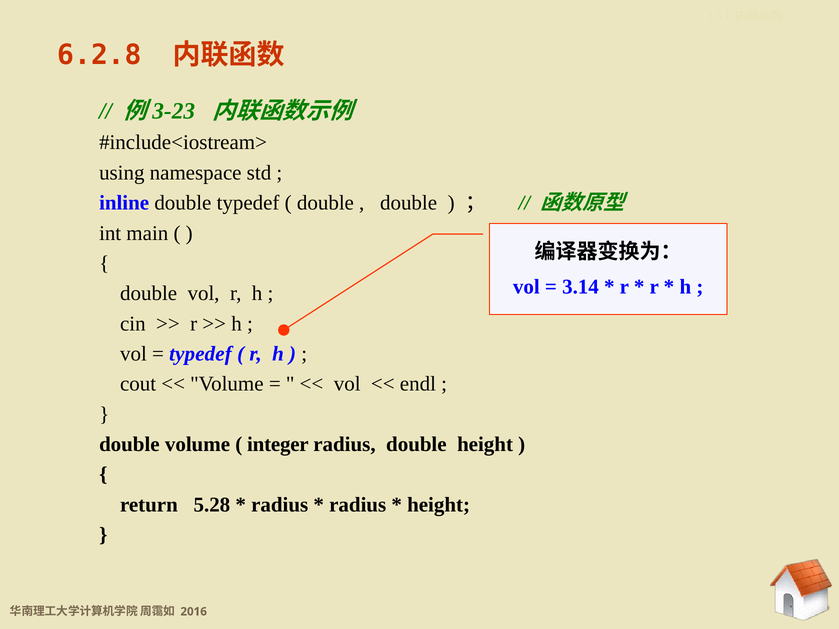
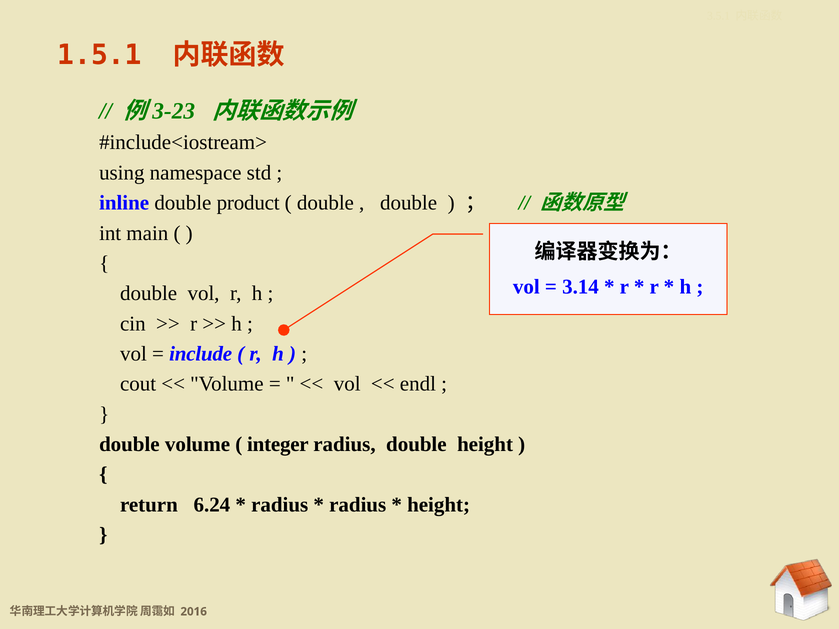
6.2.8: 6.2.8 -> 1.5.1 (99, 55)
double typedef: typedef -> product (248, 203)
typedef: typedef -> include (201, 354)
5.28: 5.28 -> 6.24 (212, 505)
